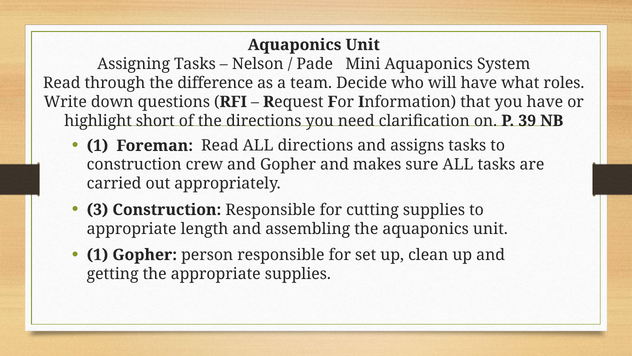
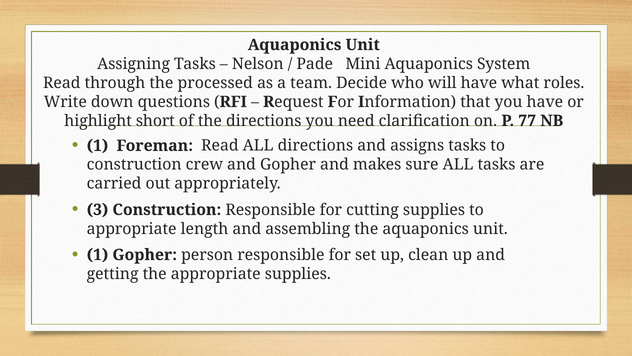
difference: difference -> processed (215, 83)
39: 39 -> 77 (527, 121)
